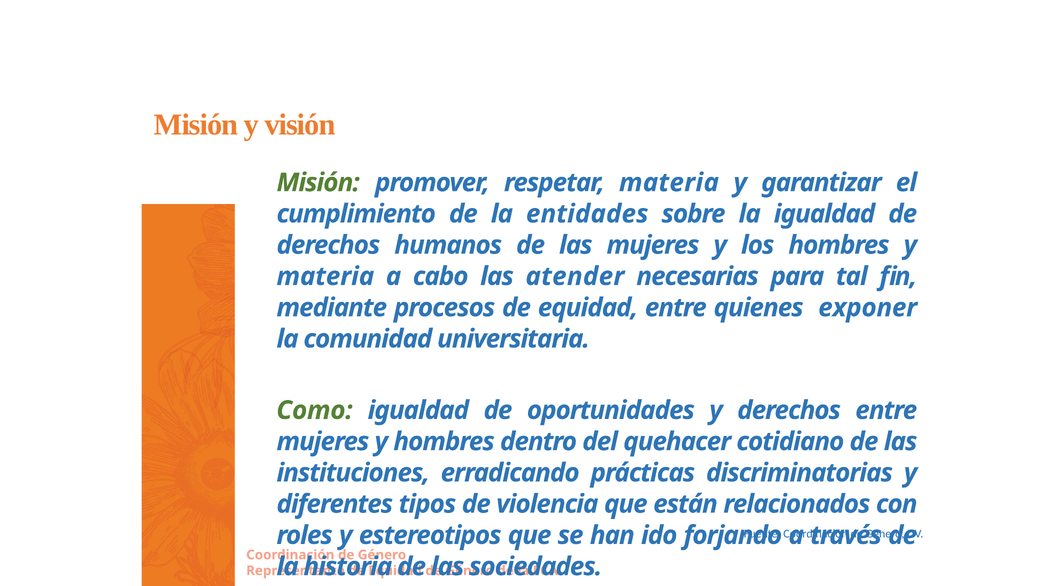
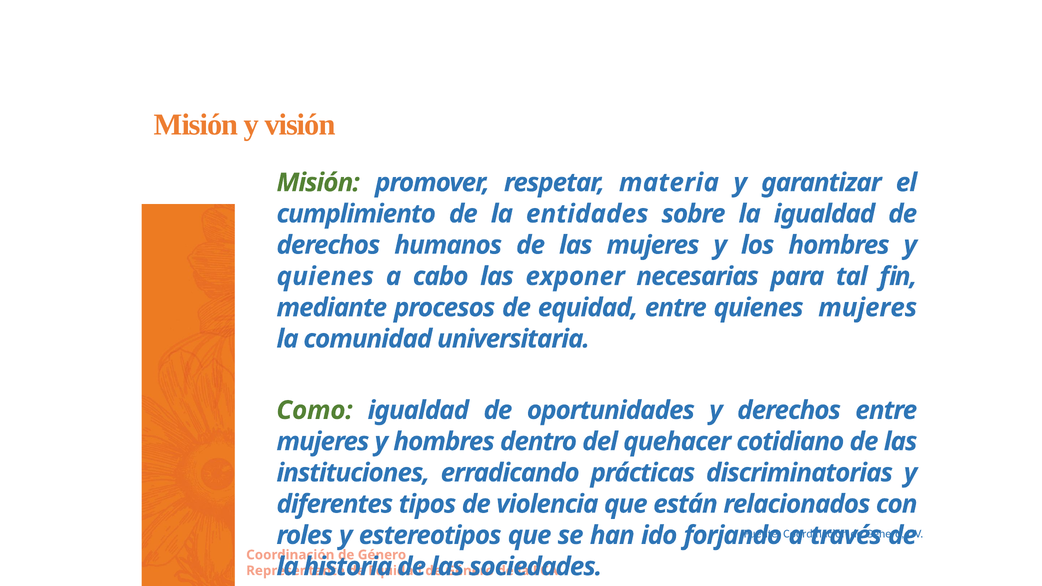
materia: materia -> quienes (325, 276)
atender: atender -> exponer (575, 276)
quienes exponer: exponer -> mujeres (868, 308)
